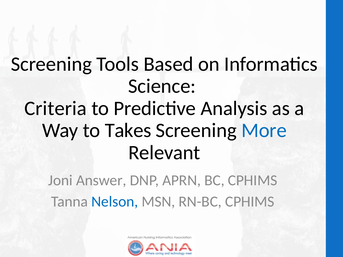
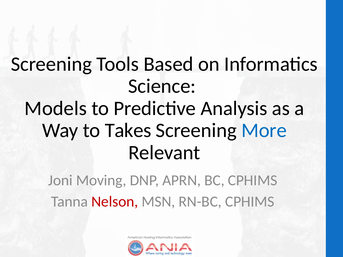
Criteria: Criteria -> Models (56, 108)
Answer: Answer -> Moving (101, 181)
Nelson colour: blue -> red (115, 202)
